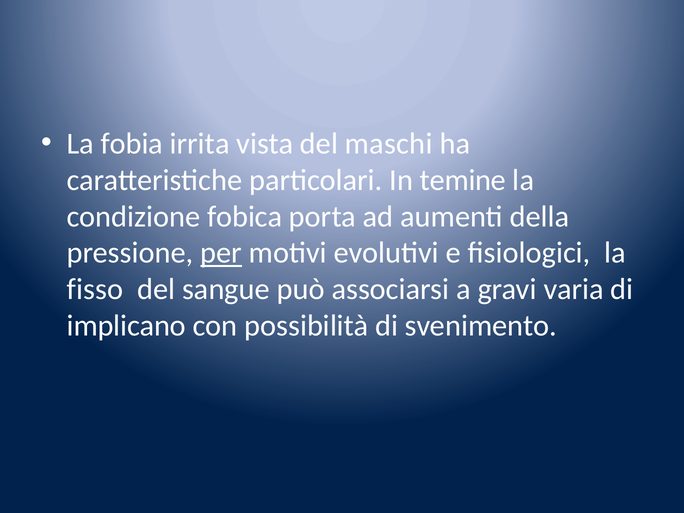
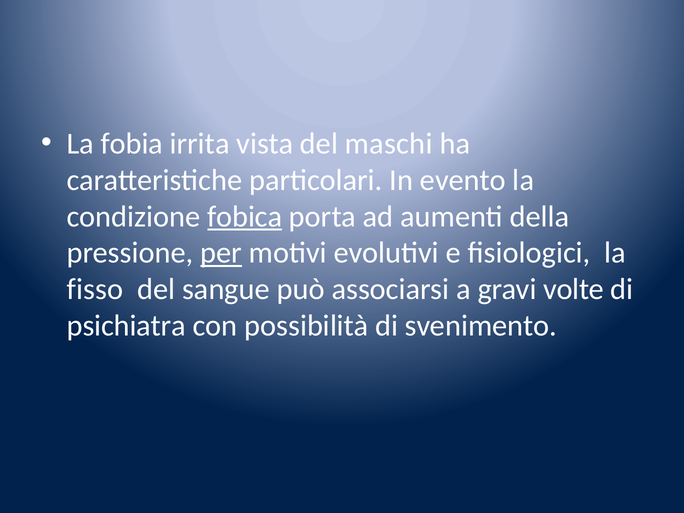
temine: temine -> evento (463, 180)
fobica underline: none -> present (245, 216)
varia: varia -> volte (574, 289)
implicano: implicano -> psichiatra (126, 326)
